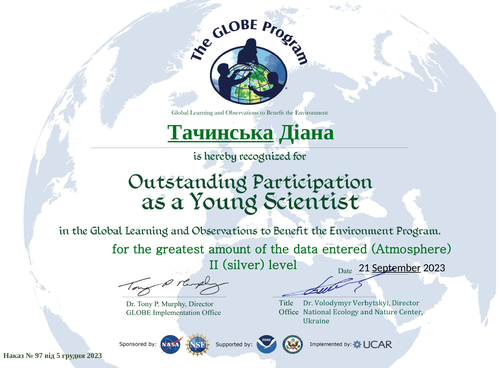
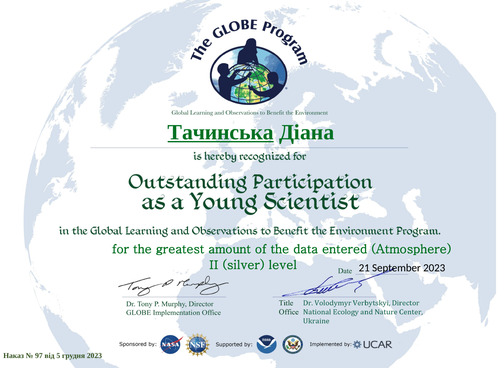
September underline: present -> none (396, 268)
